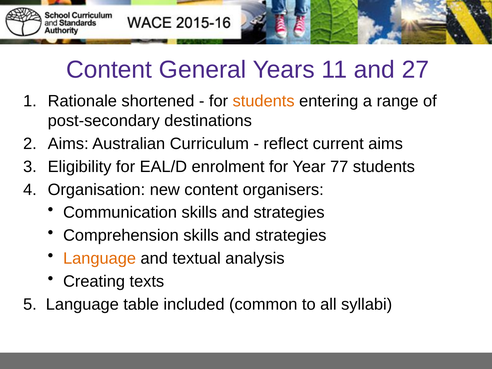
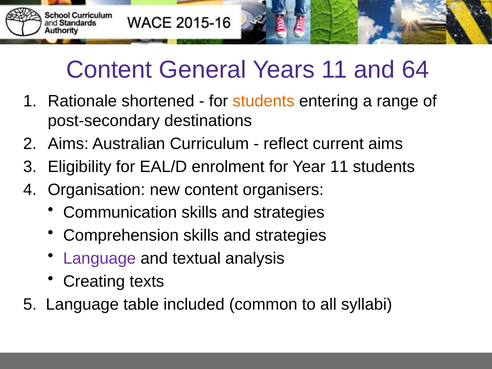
27: 27 -> 64 (415, 70)
Year 77: 77 -> 11 (339, 167)
Language colour: orange -> purple (100, 258)
